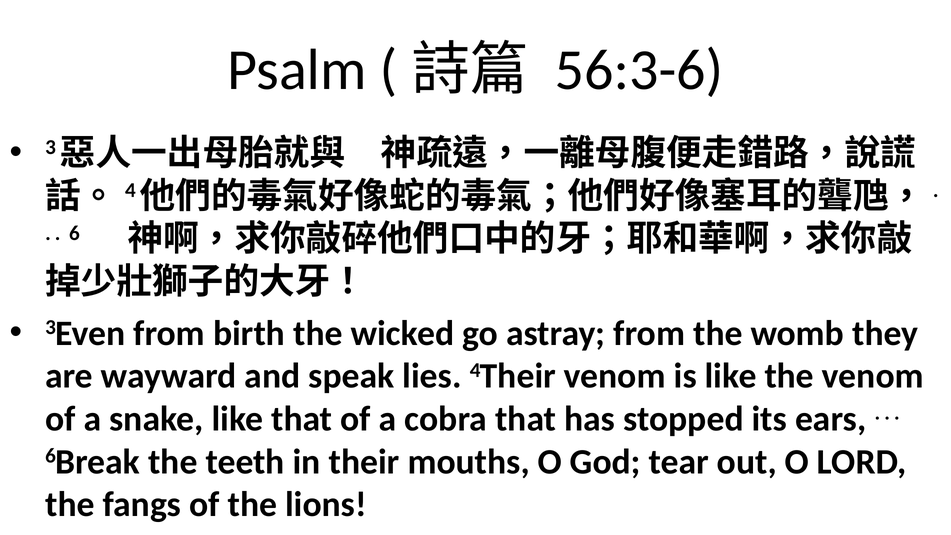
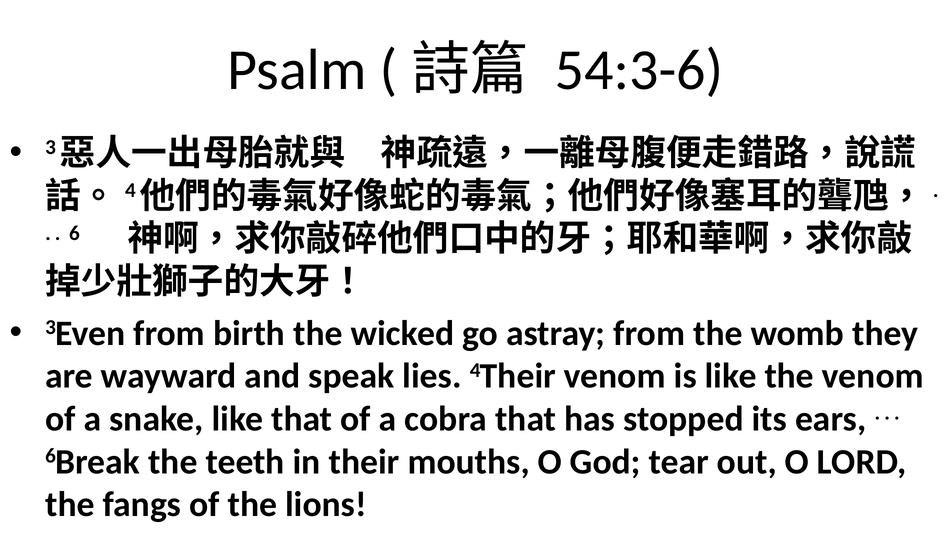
56:3-6: 56:3-6 -> 54:3-6 (639, 70)
